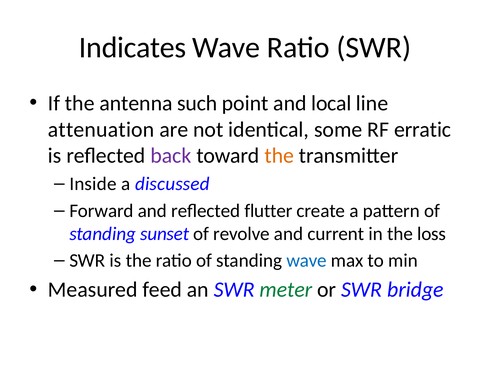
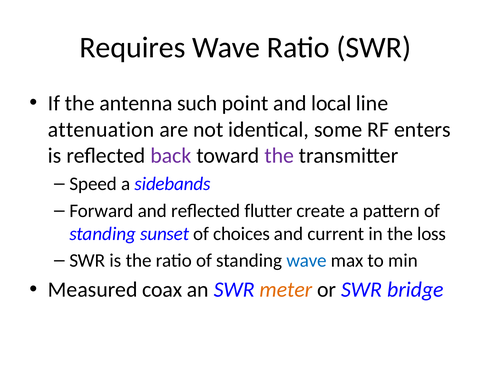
Indicates: Indicates -> Requires (132, 48)
erratic: erratic -> enters (422, 129)
the colour: orange -> purple (279, 155)
Inside: Inside -> Speed (93, 184)
discussed: discussed -> sidebands (173, 184)
revolve: revolve -> choices (242, 233)
feed: feed -> coax (162, 289)
meter colour: green -> orange (286, 289)
